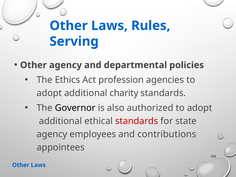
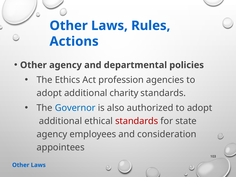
Serving: Serving -> Actions (74, 41)
Governor colour: black -> blue (75, 108)
contributions: contributions -> consideration (167, 134)
